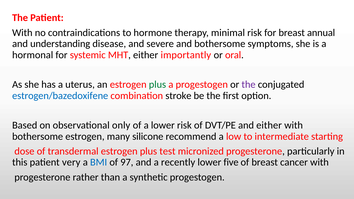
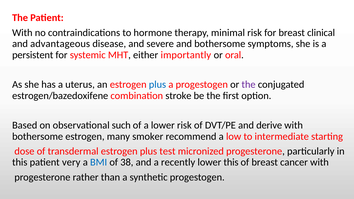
annual: annual -> clinical (321, 33)
understanding: understanding -> advantageous (60, 44)
hormonal: hormonal -> persistent (33, 55)
plus colour: green -> blue (157, 85)
estrogen/bazedoxifene colour: blue -> black (60, 96)
only: only -> such (121, 125)
and either: either -> derive (269, 125)
silicone: silicone -> smoker (148, 136)
97: 97 -> 38 (127, 162)
lower five: five -> this (231, 162)
